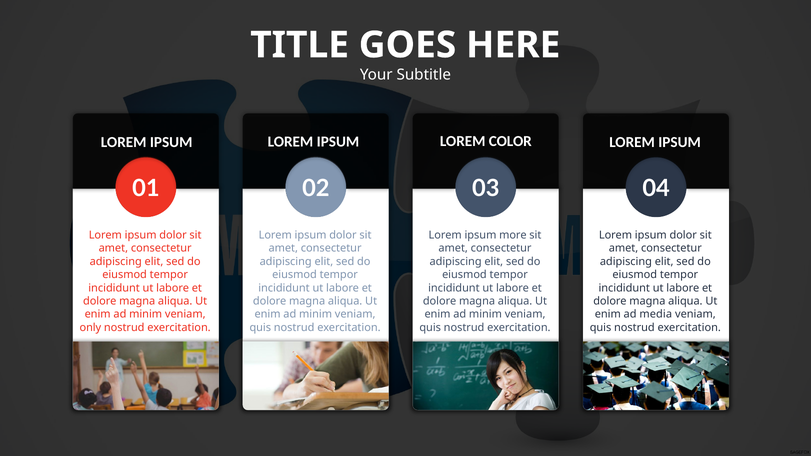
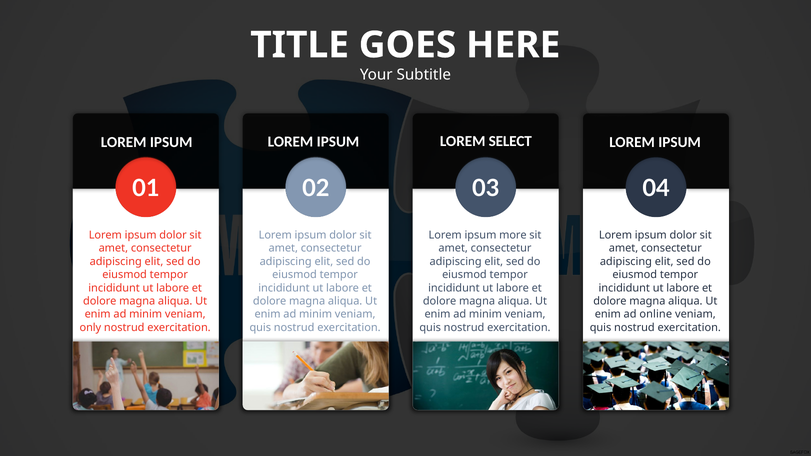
COLOR: COLOR -> SELECT (510, 141)
media: media -> online (656, 314)
